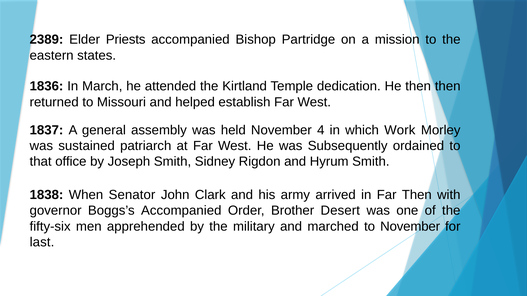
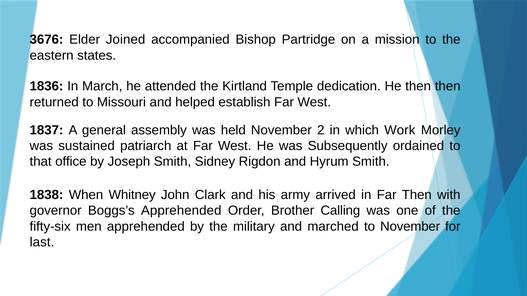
2389: 2389 -> 3676 (46, 40)
Priests: Priests -> Joined (126, 40)
4: 4 -> 2 (321, 130)
Senator: Senator -> Whitney (132, 195)
Boggs’s Accompanied: Accompanied -> Apprehended (181, 211)
Desert: Desert -> Calling (340, 211)
